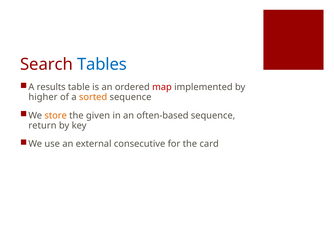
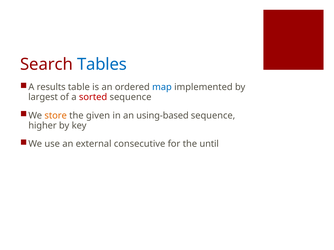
map colour: red -> blue (162, 87)
higher: higher -> largest (43, 97)
sorted colour: orange -> red (93, 97)
often-based: often-based -> using-based (162, 116)
return: return -> higher (43, 126)
card: card -> until (209, 144)
